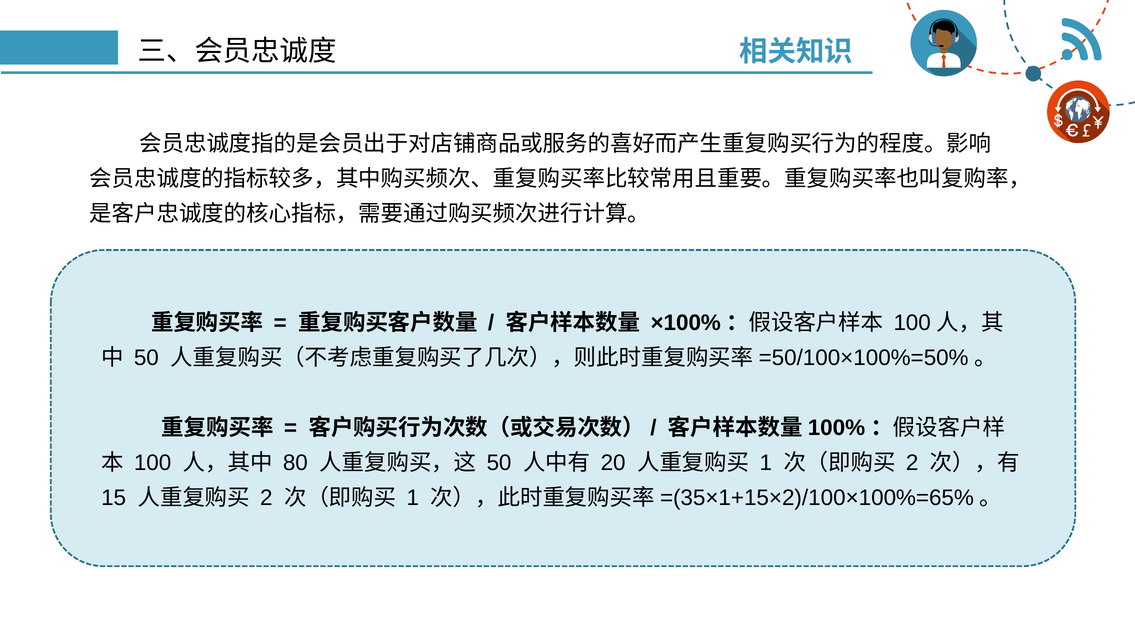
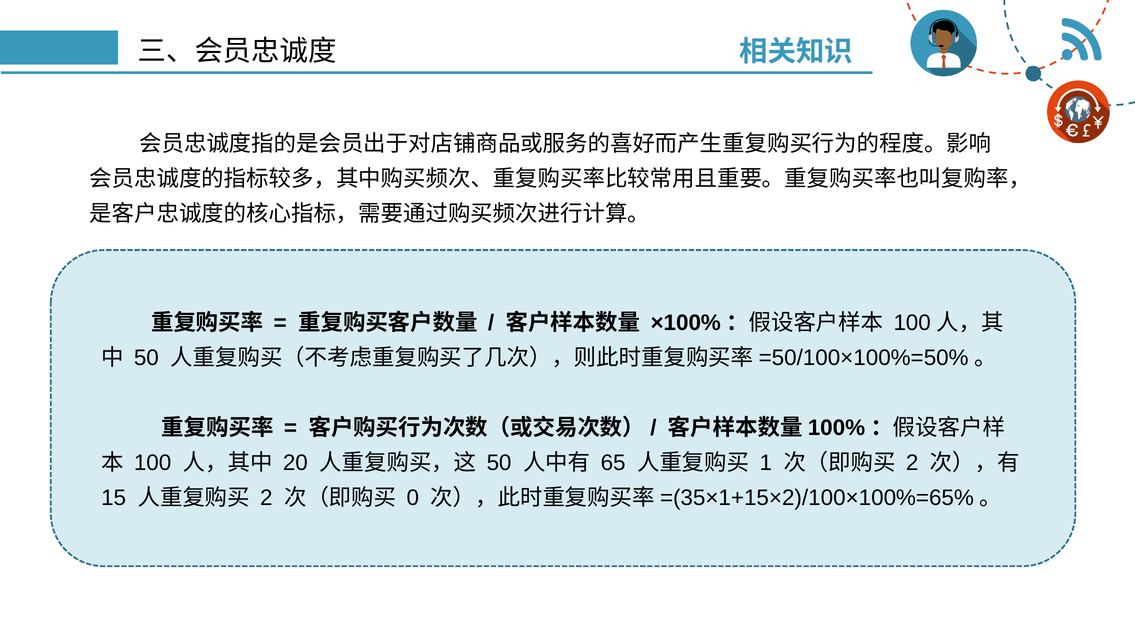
80: 80 -> 20 (295, 463)
20: 20 -> 65 (613, 463)
1: 1 -> 0 (413, 498)
